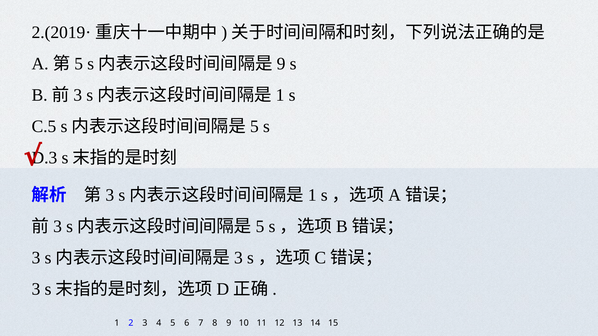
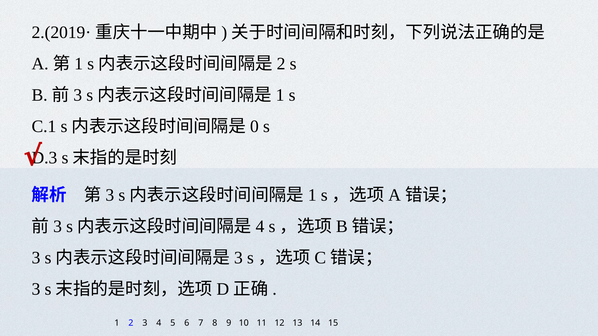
5: 5 -> 1 (79, 64)
9: 9 -> 2 (281, 64)
C.5: C.5 -> C.1 (44, 127)
5: 5 -> 0 (254, 127)
5: 5 -> 4 (260, 227)
